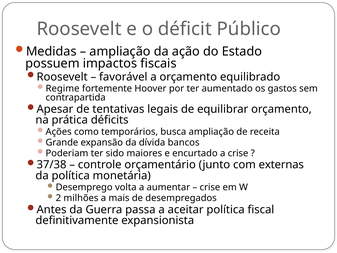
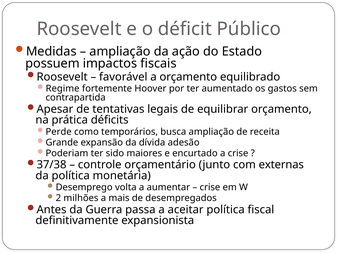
Ações: Ações -> Perde (59, 132)
bancos: bancos -> adesão (184, 142)
